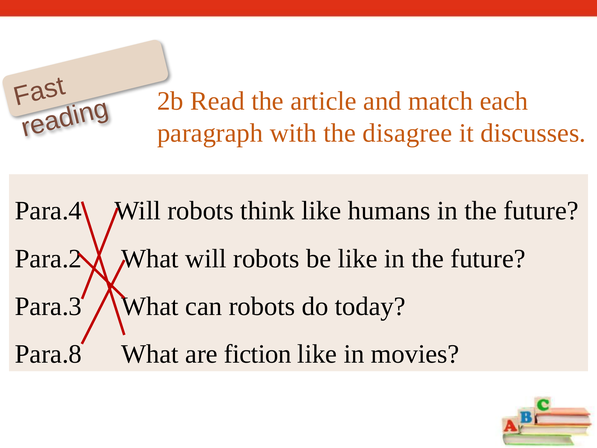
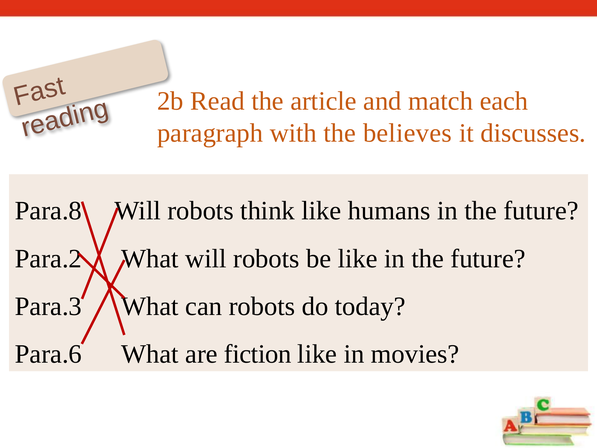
disagree: disagree -> believes (407, 133)
Para.4: Para.4 -> Para.8 (48, 211)
Para.8: Para.8 -> Para.6 (48, 354)
